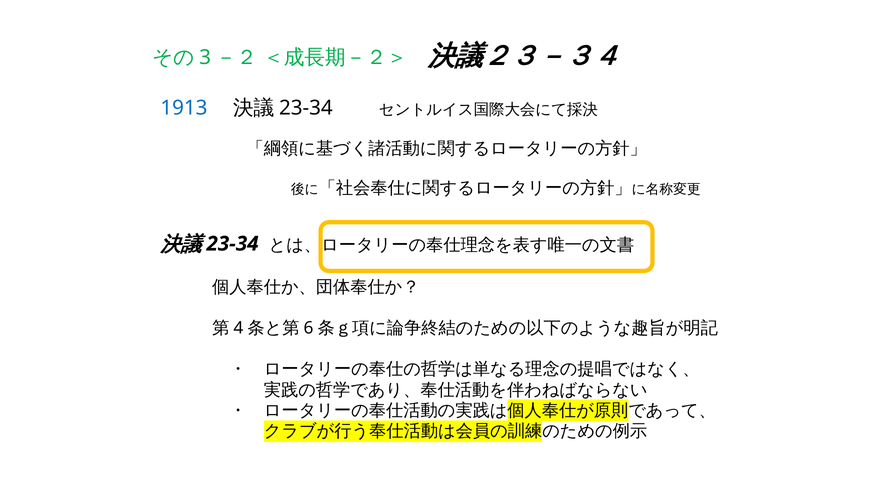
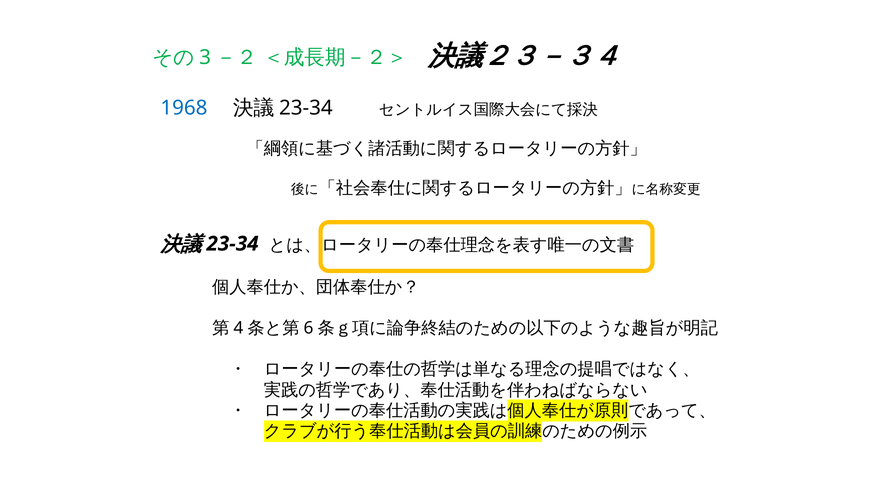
1913: 1913 -> 1968 (184, 108)
